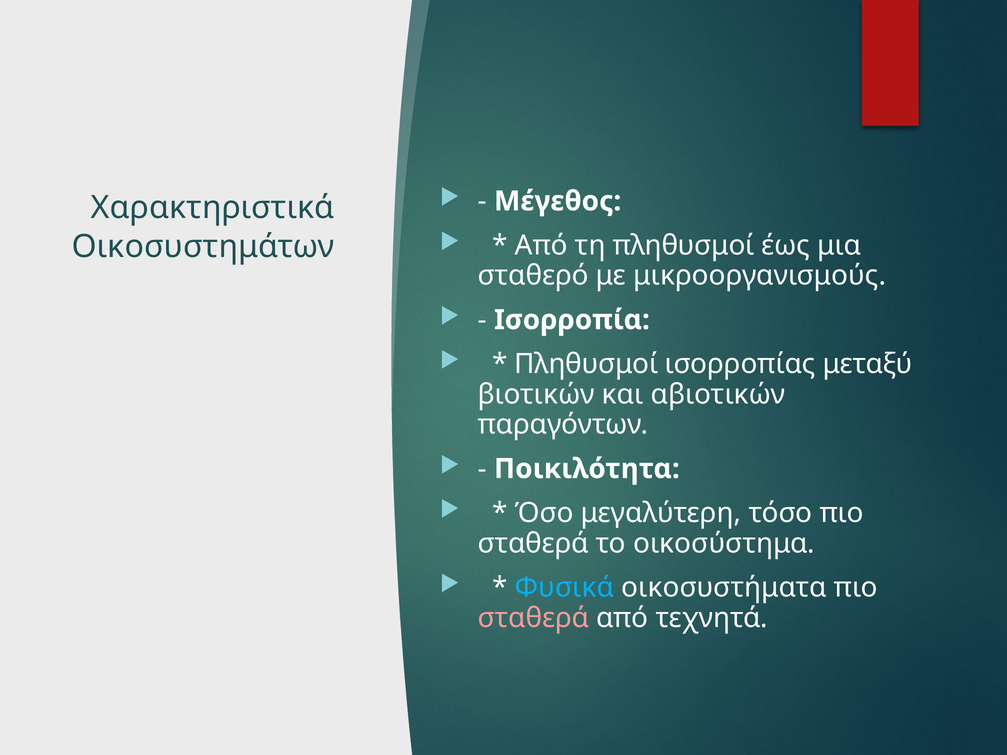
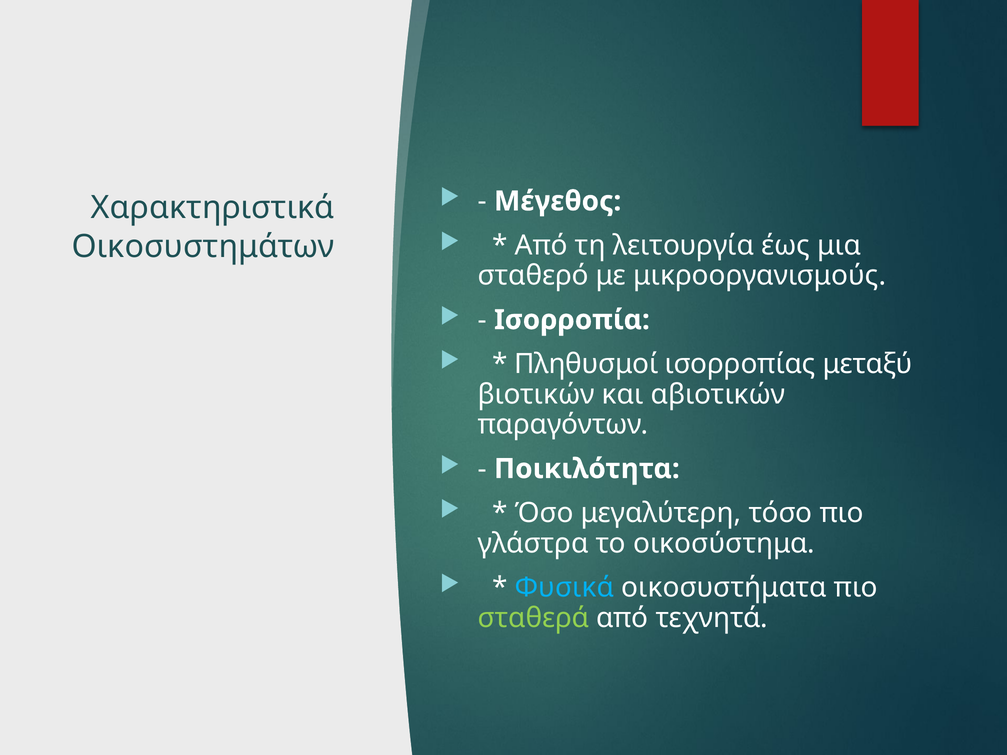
τη πληθυσμοί: πληθυσμοί -> λειτουργία (683, 246)
σταθερά: σταθερά -> γλάστρα (533, 544)
σταθερά colour: pink -> light green (533, 618)
